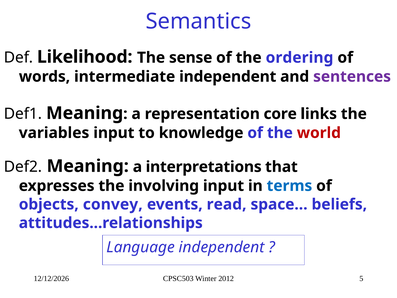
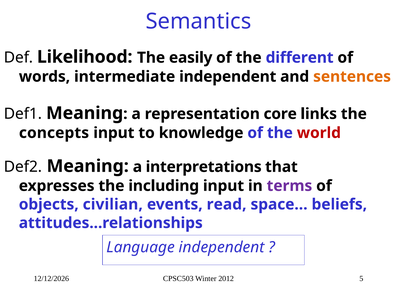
sense: sense -> easily (191, 58)
ordering: ordering -> different (300, 58)
sentences colour: purple -> orange (352, 77)
variables: variables -> concepts (54, 133)
involving: involving -> including (164, 186)
terms colour: blue -> purple (289, 186)
convey: convey -> civilian (113, 204)
